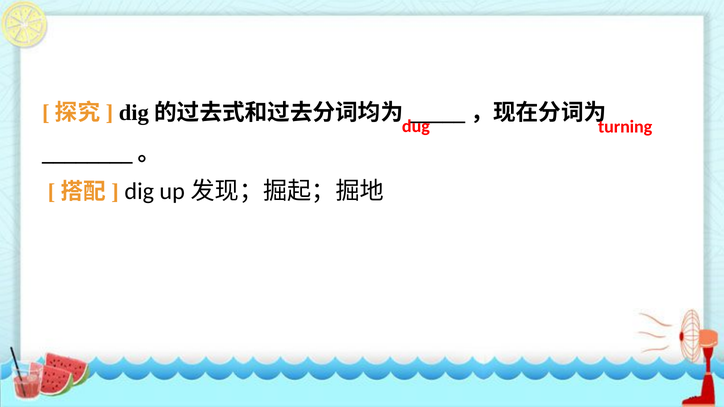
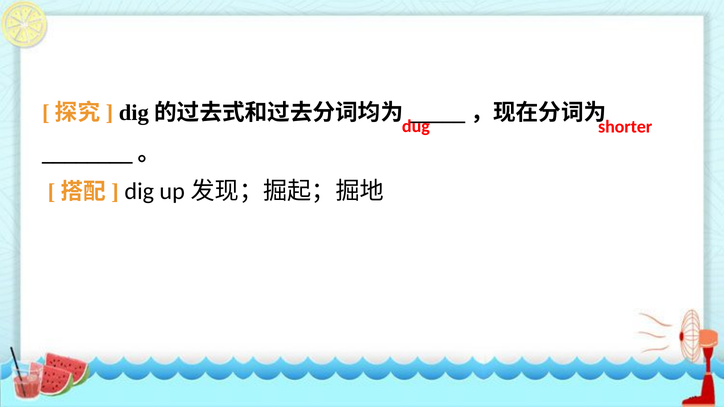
turning: turning -> shorter (625, 127)
